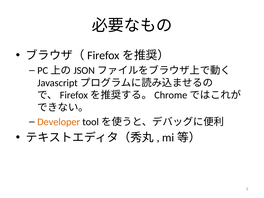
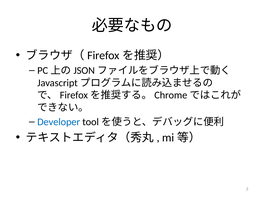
Developer colour: orange -> blue (59, 122)
